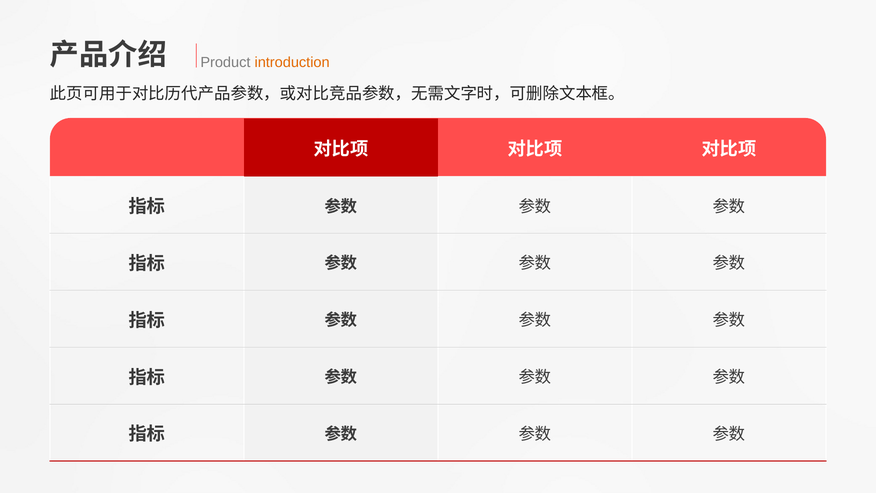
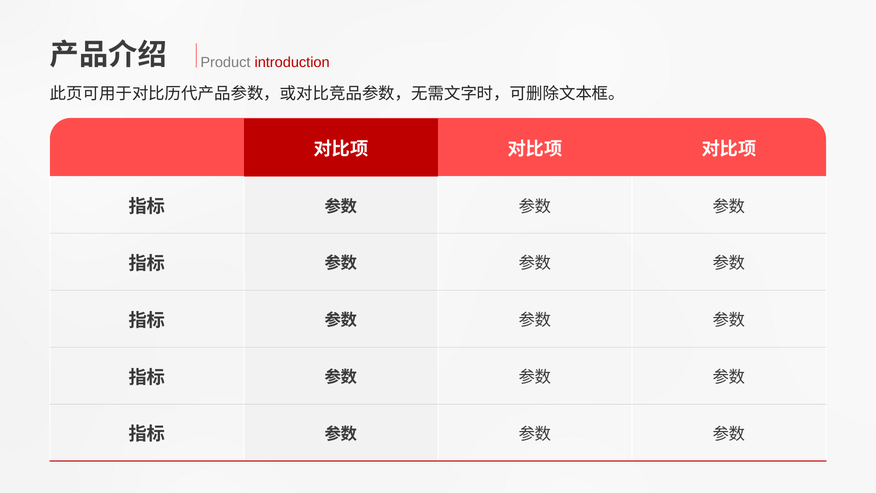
introduction colour: orange -> red (292, 62)
